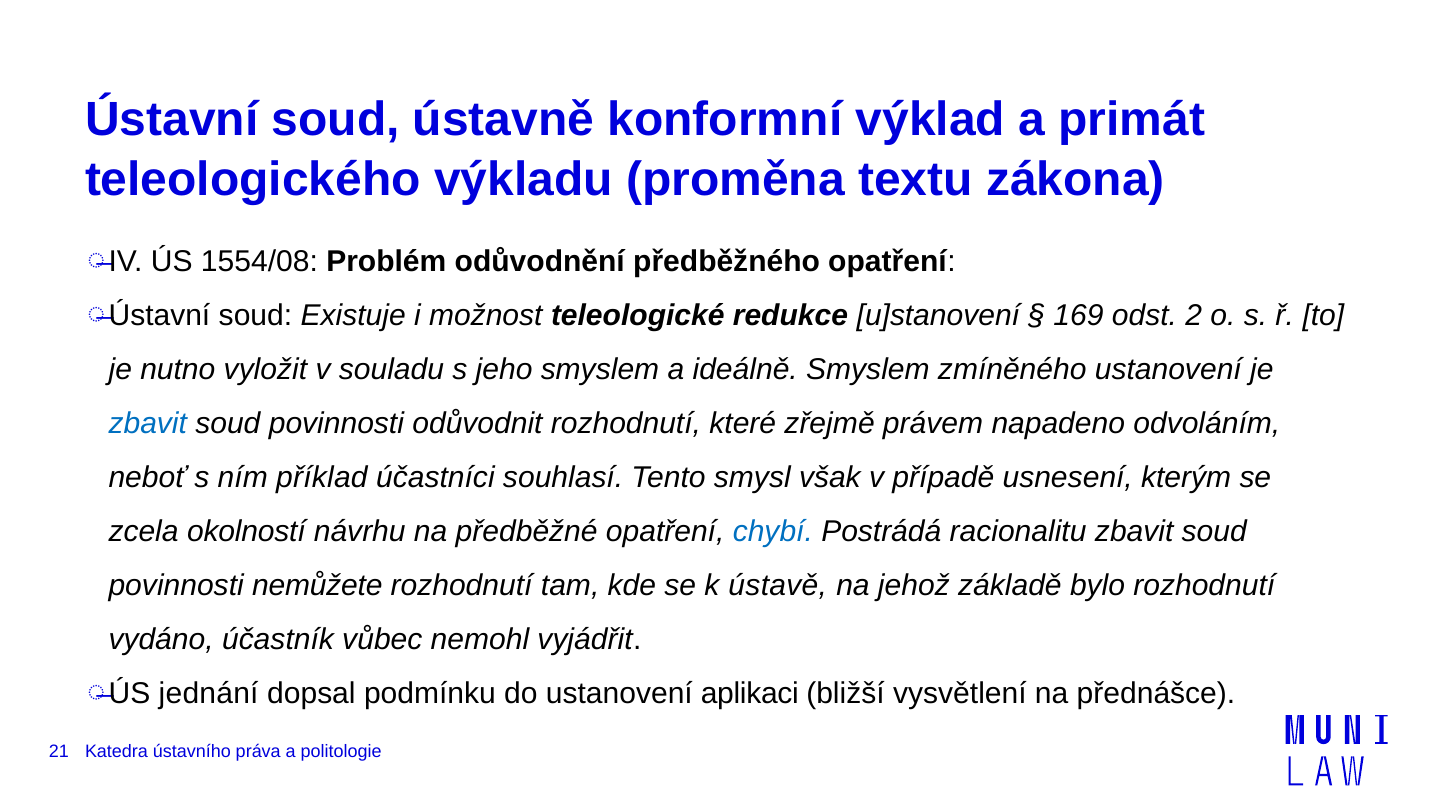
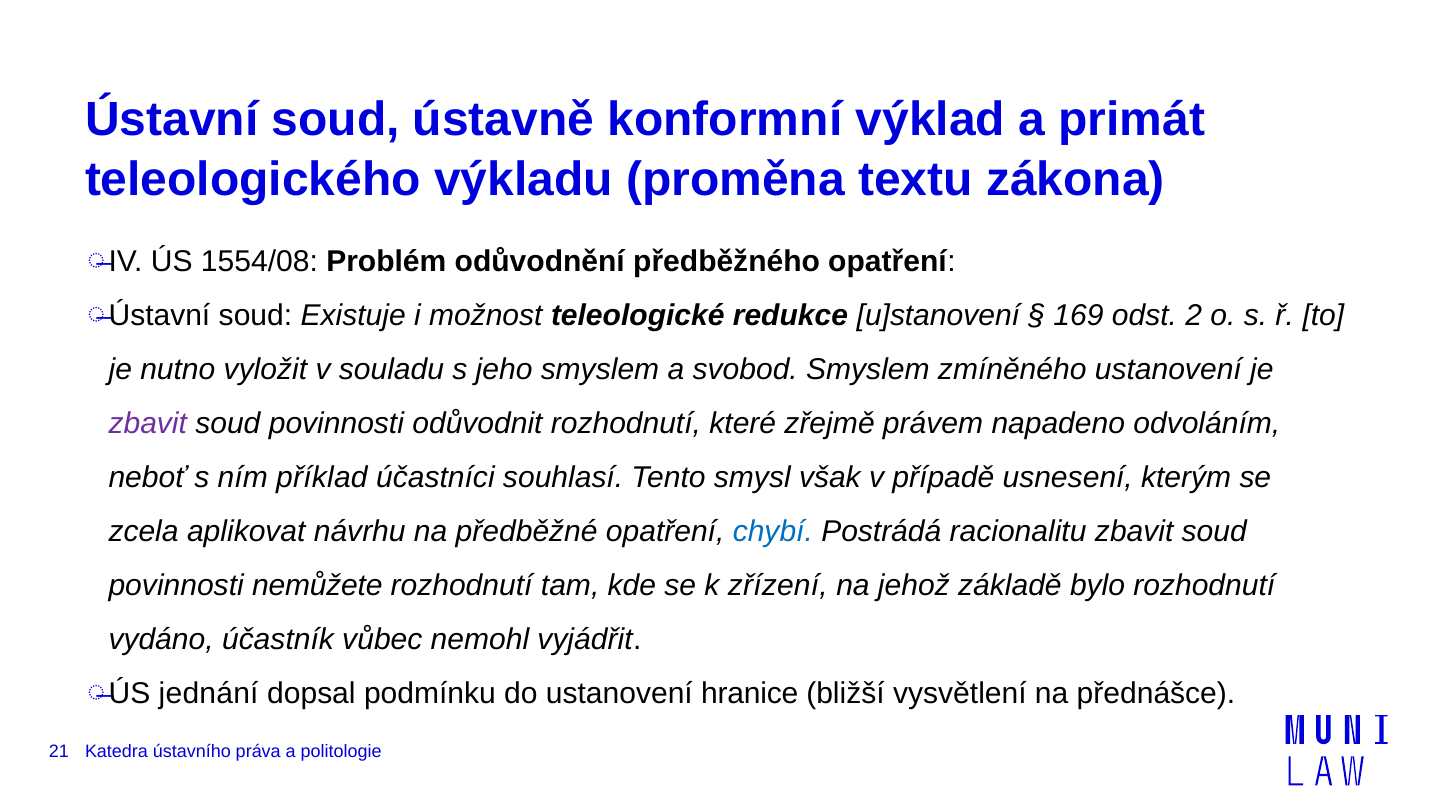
ideálně: ideálně -> svobod (745, 369)
zbavit colour: blue -> purple (148, 423)
okolností: okolností -> aplikovat (246, 531)
ústavě: ústavě -> zřízení (778, 585)
aplikaci: aplikaci -> hranice (750, 693)
